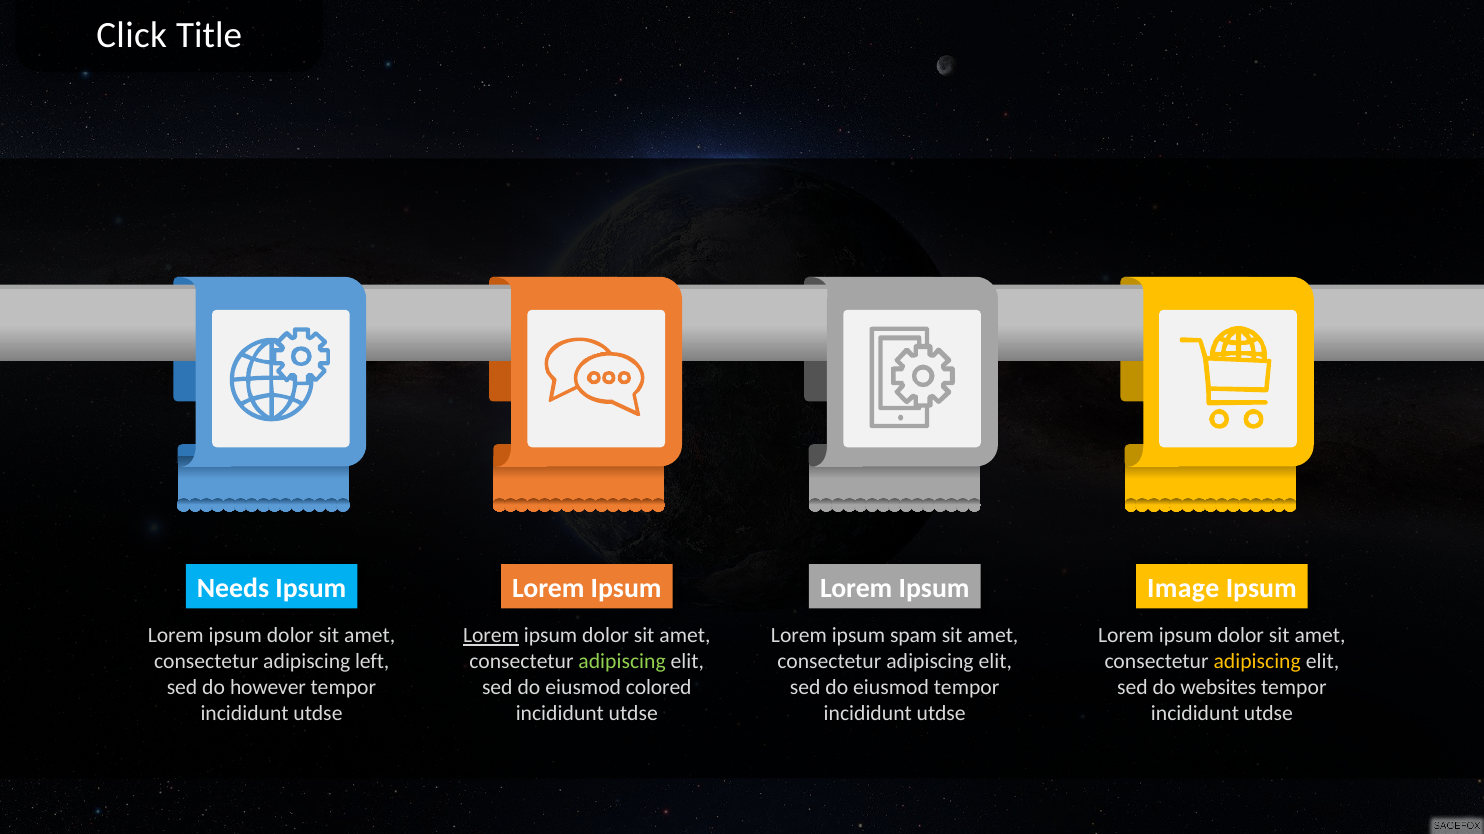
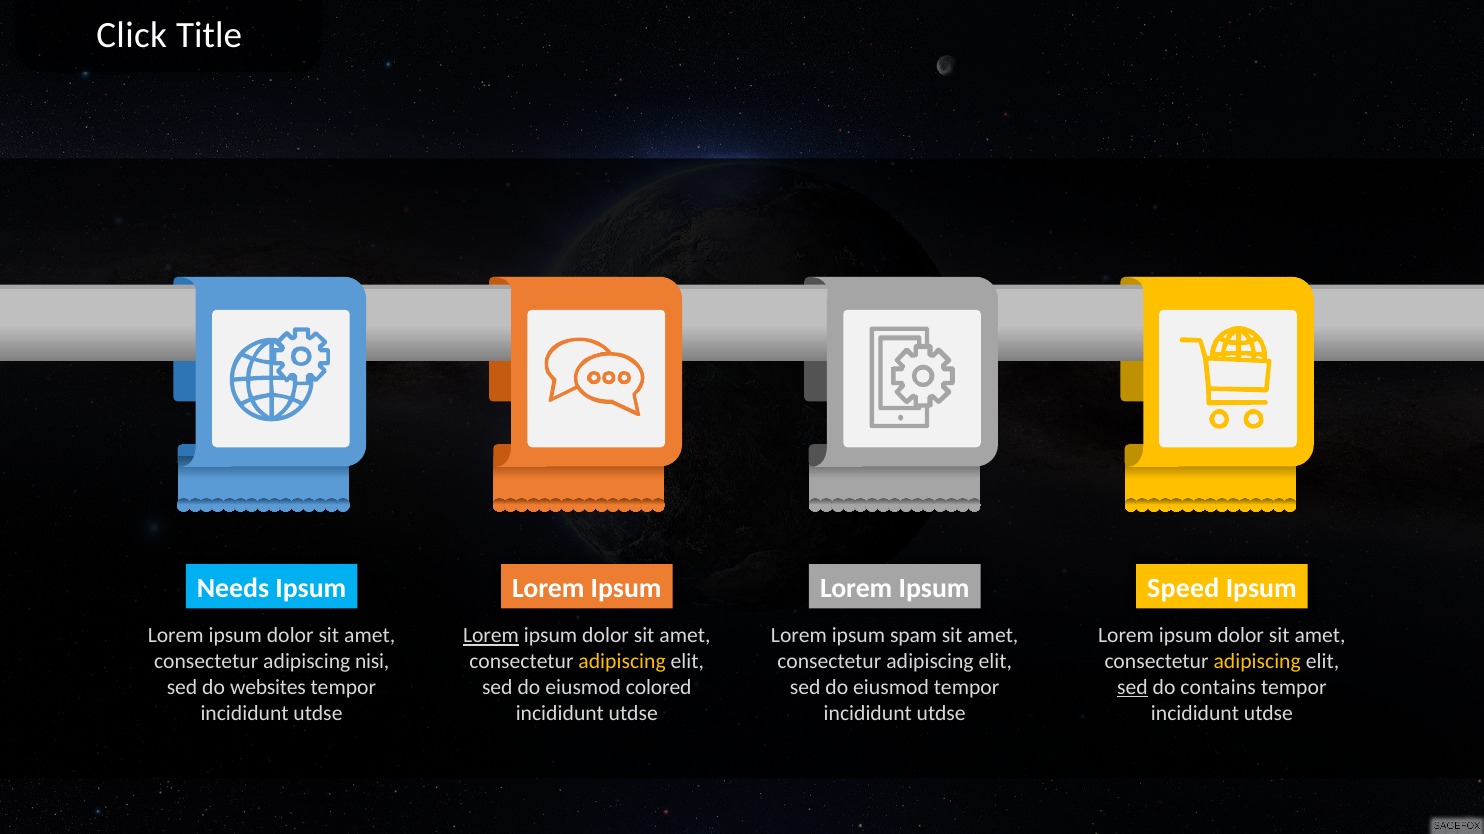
Image: Image -> Speed (1183, 589)
left: left -> nisi (372, 662)
adipiscing colour: light green -> yellow (622, 662)
sed underline: none -> present (1132, 688)
websites: websites -> contains (1218, 688)
however: however -> websites (268, 688)
